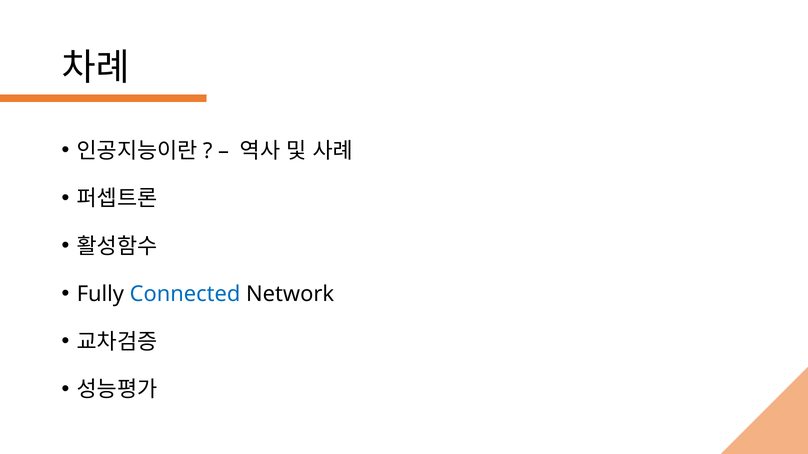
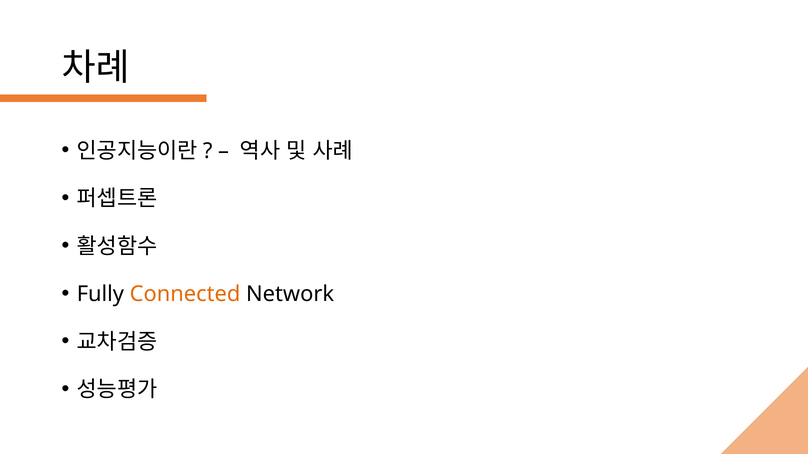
Connected colour: blue -> orange (185, 294)
